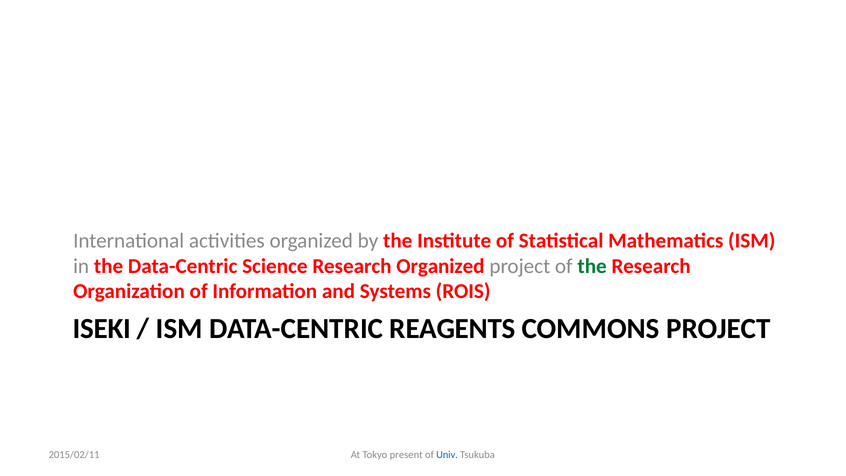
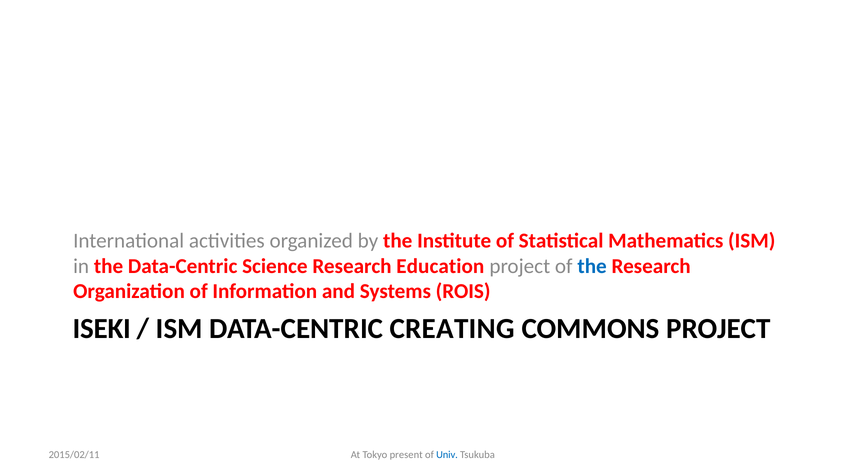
Research Organized: Organized -> Education (440, 266)
the colour: green -> blue (592, 266)
REAGENTS: REAGENTS -> CREATING (452, 328)
